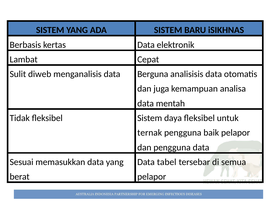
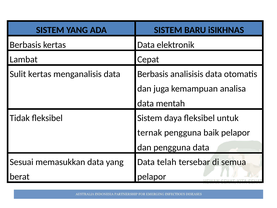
Sulit diweb: diweb -> kertas (40, 74)
data Berguna: Berguna -> Berbasis (153, 74)
tabel: tabel -> telah (167, 162)
